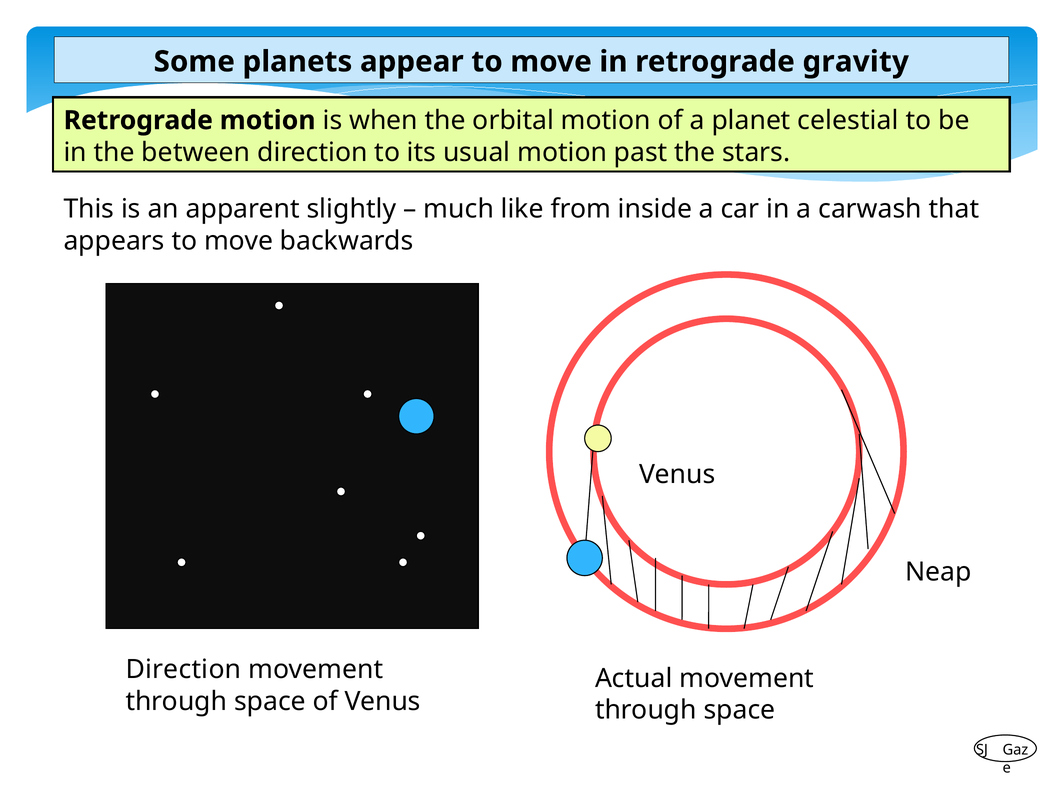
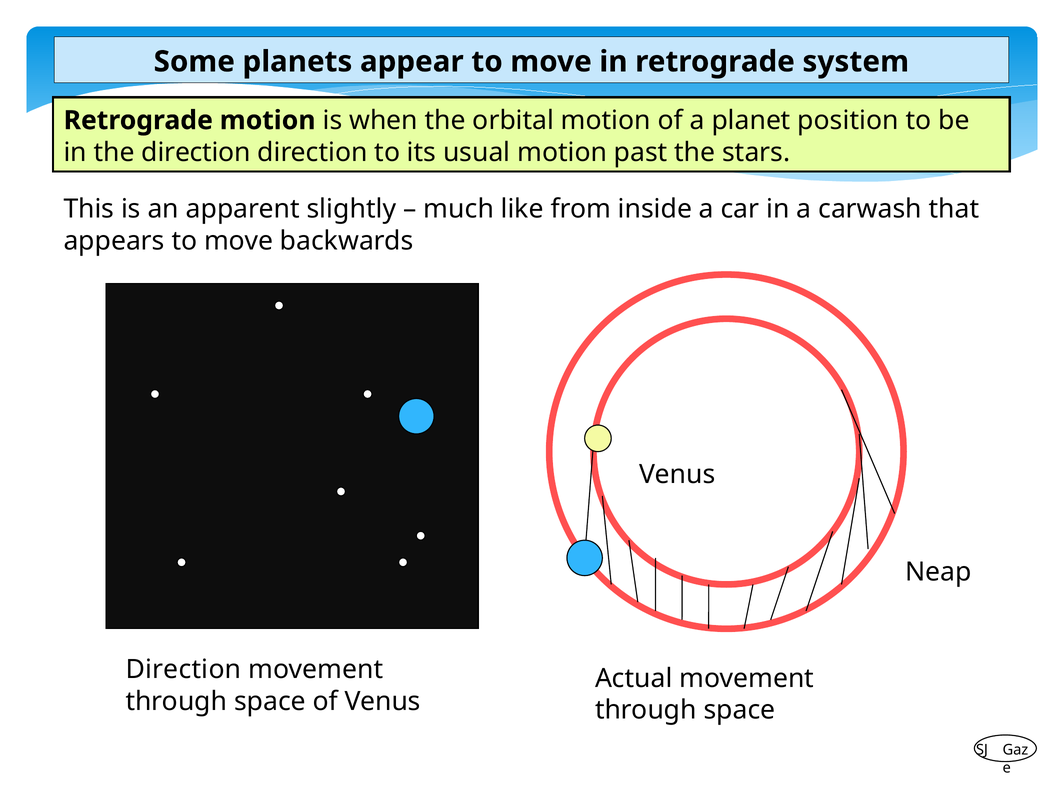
gravity: gravity -> system (856, 62)
celestial: celestial -> position (848, 120)
the between: between -> direction (196, 152)
